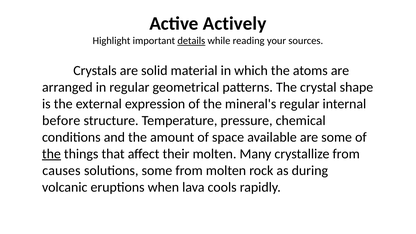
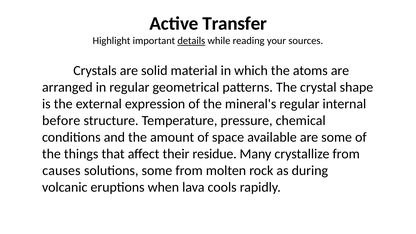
Actively: Actively -> Transfer (235, 24)
the underline: present -> none (51, 154)
their molten: molten -> residue (215, 154)
